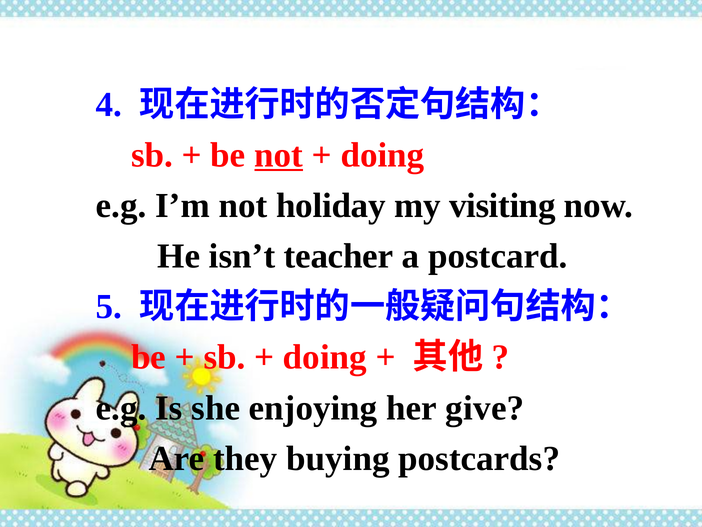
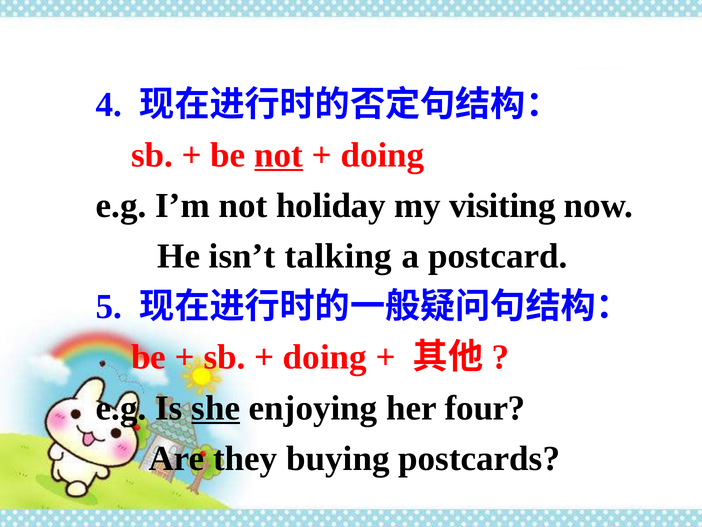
teacher: teacher -> talking (338, 256)
she underline: none -> present (216, 408)
give: give -> four (485, 408)
